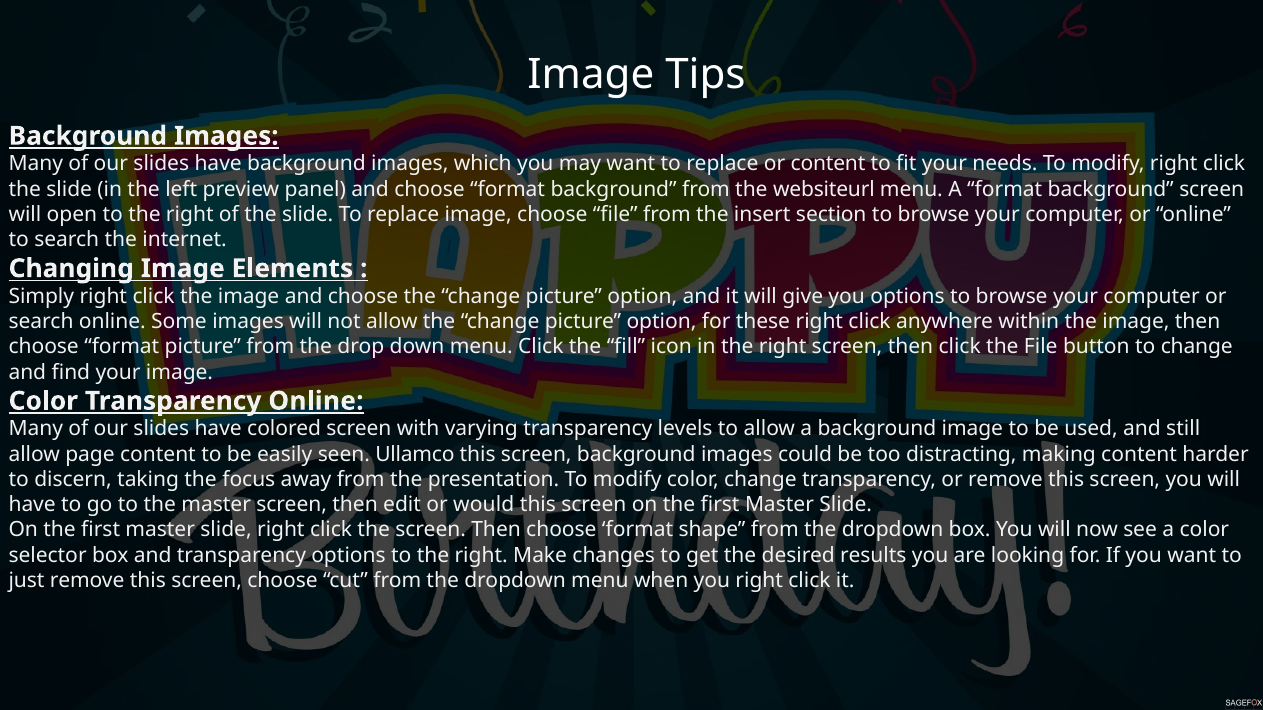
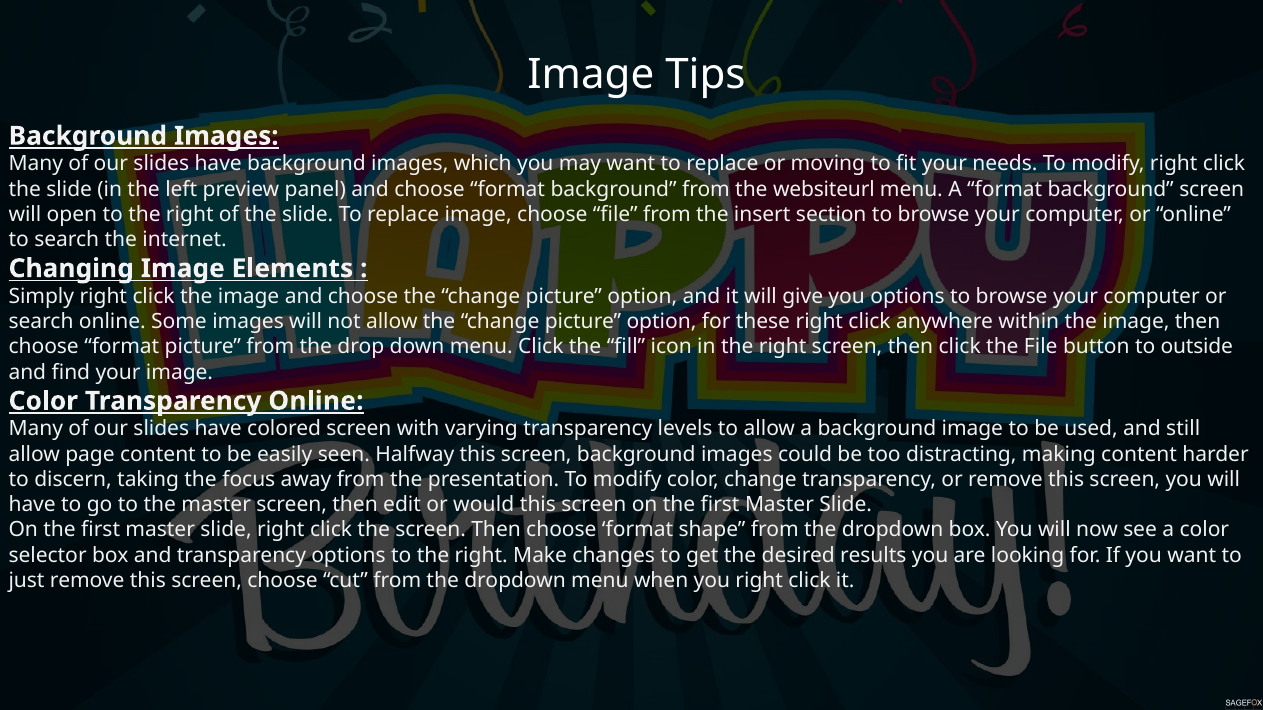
or content: content -> moving (828, 164)
to change: change -> outside (1197, 347)
Ullamco: Ullamco -> Halfway (415, 455)
